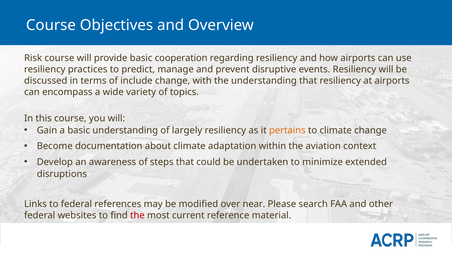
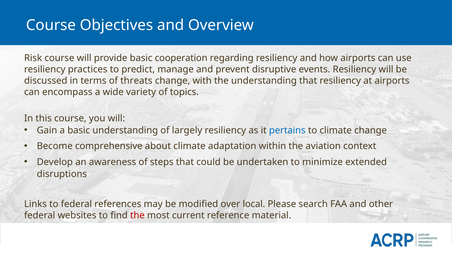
include: include -> threats (136, 81)
pertains colour: orange -> blue (287, 130)
documentation: documentation -> comprehensive (109, 146)
near: near -> local (254, 204)
